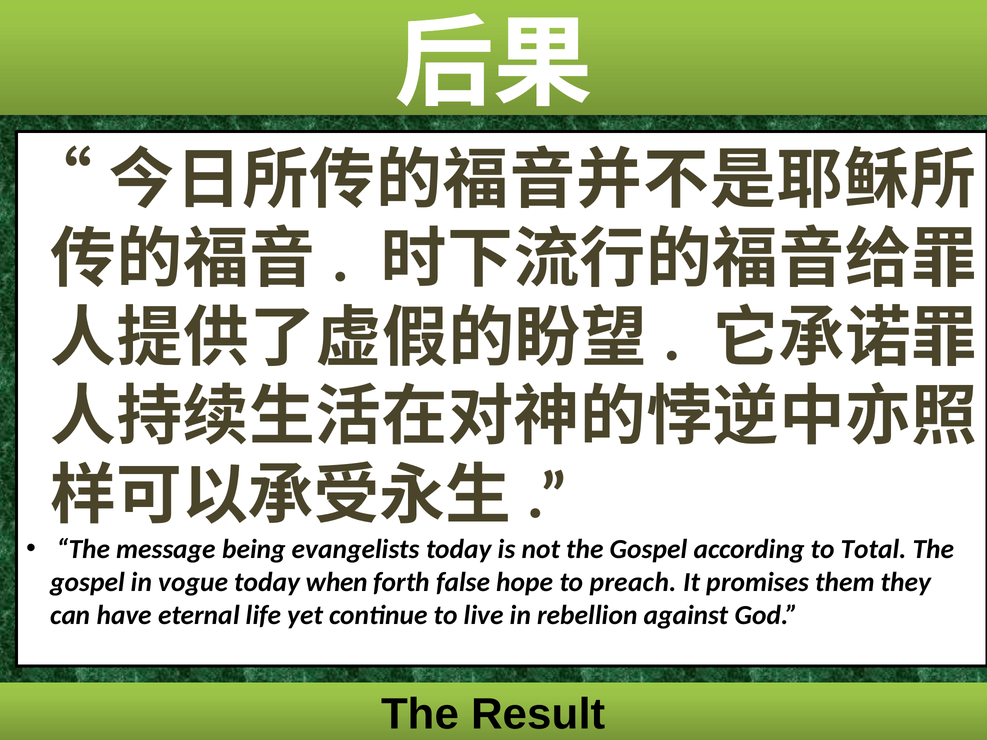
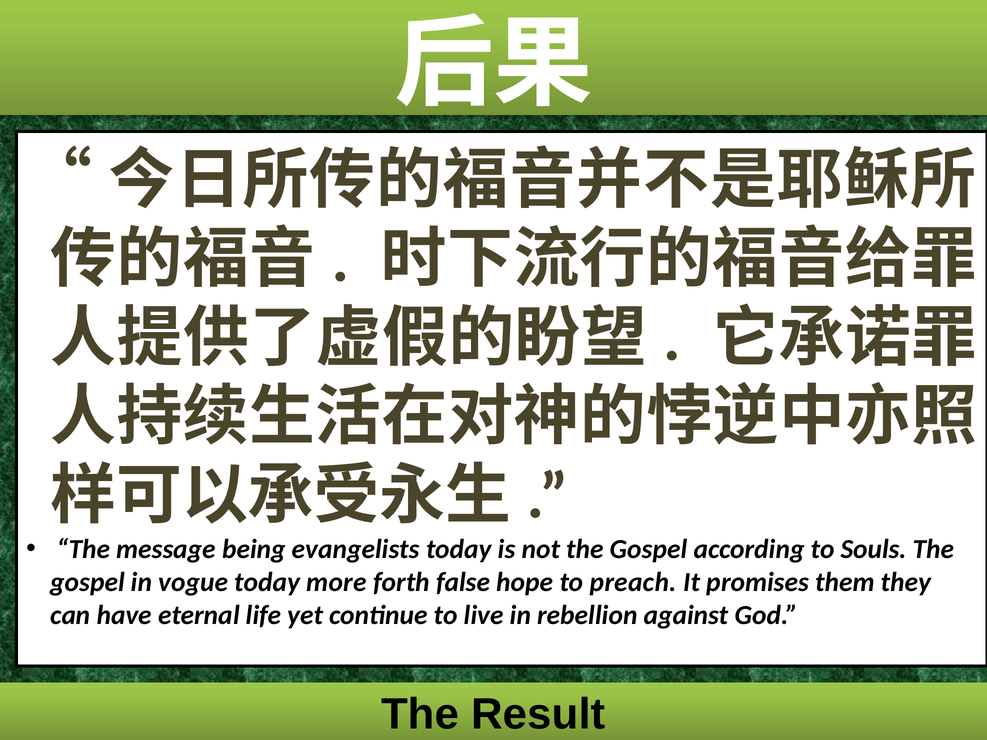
Total: Total -> Souls (874, 550)
when: when -> more (337, 583)
